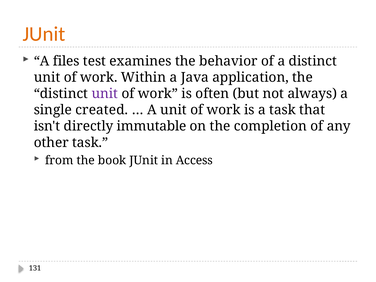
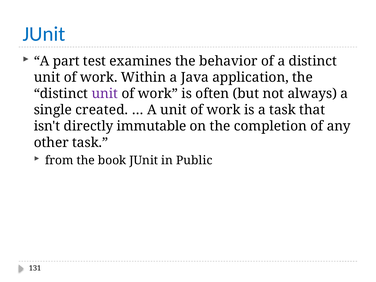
JUnit colour: orange -> blue (44, 34)
files: files -> part (66, 61)
Access: Access -> Public (194, 160)
